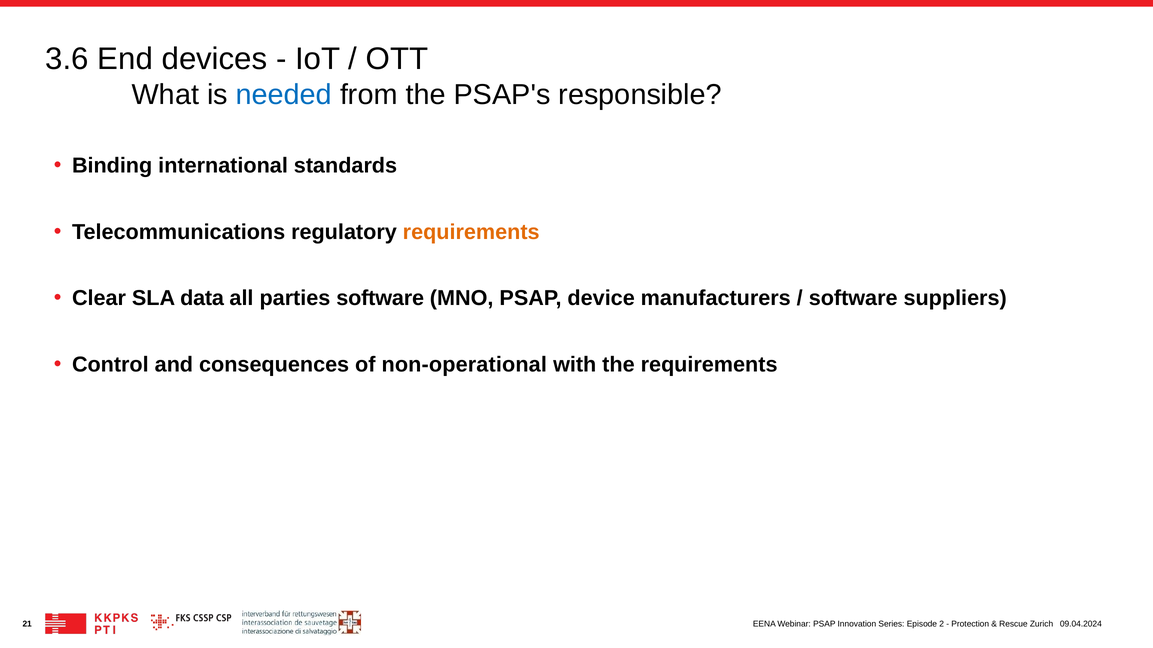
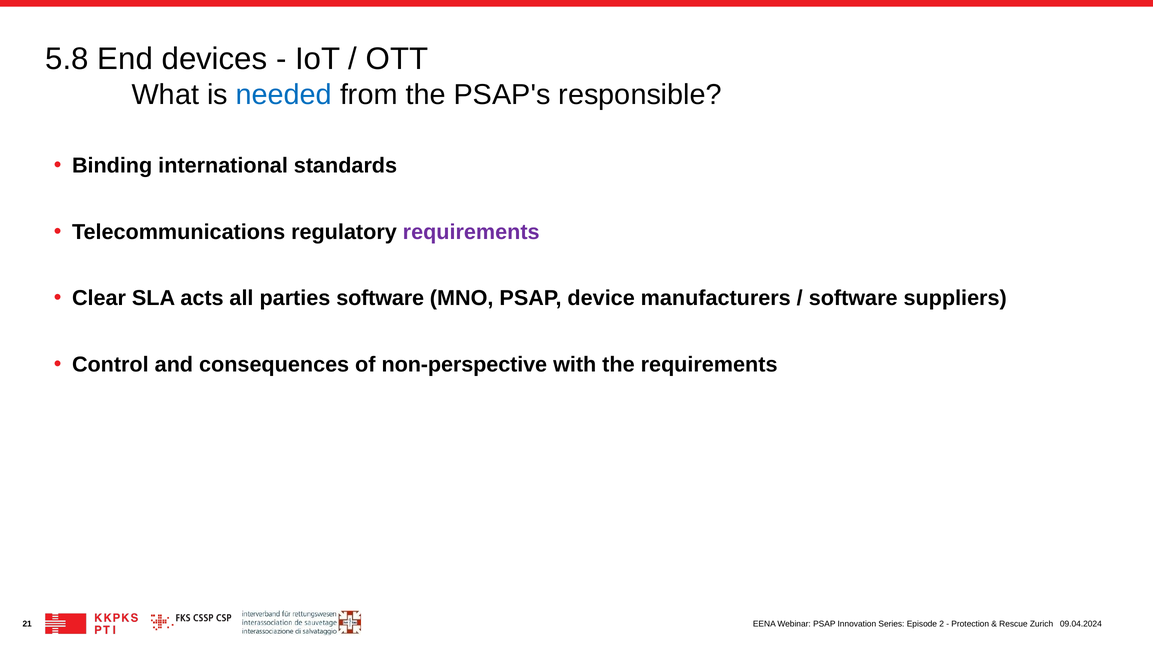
3.6: 3.6 -> 5.8 (67, 59)
requirements colour: orange -> purple (471, 232)
data: data -> acts (202, 299)
non-operational: non-operational -> non-perspective (464, 365)
